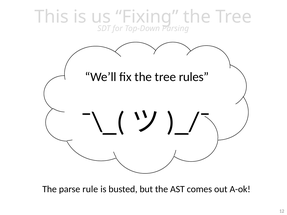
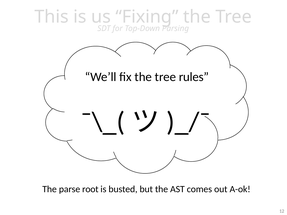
rule: rule -> root (90, 189)
